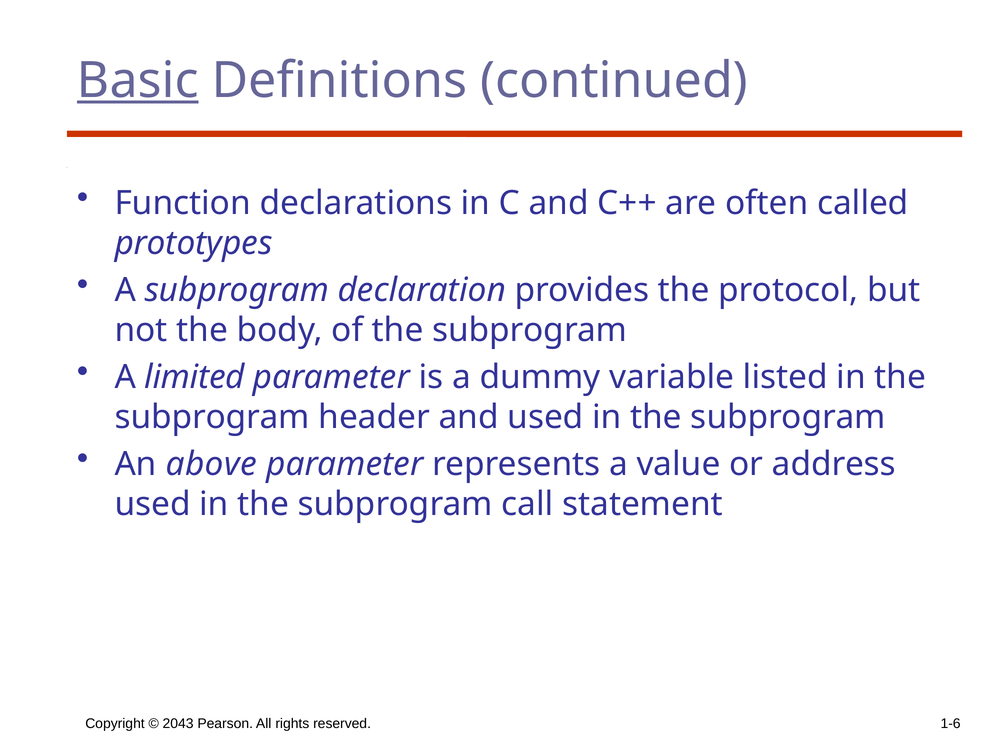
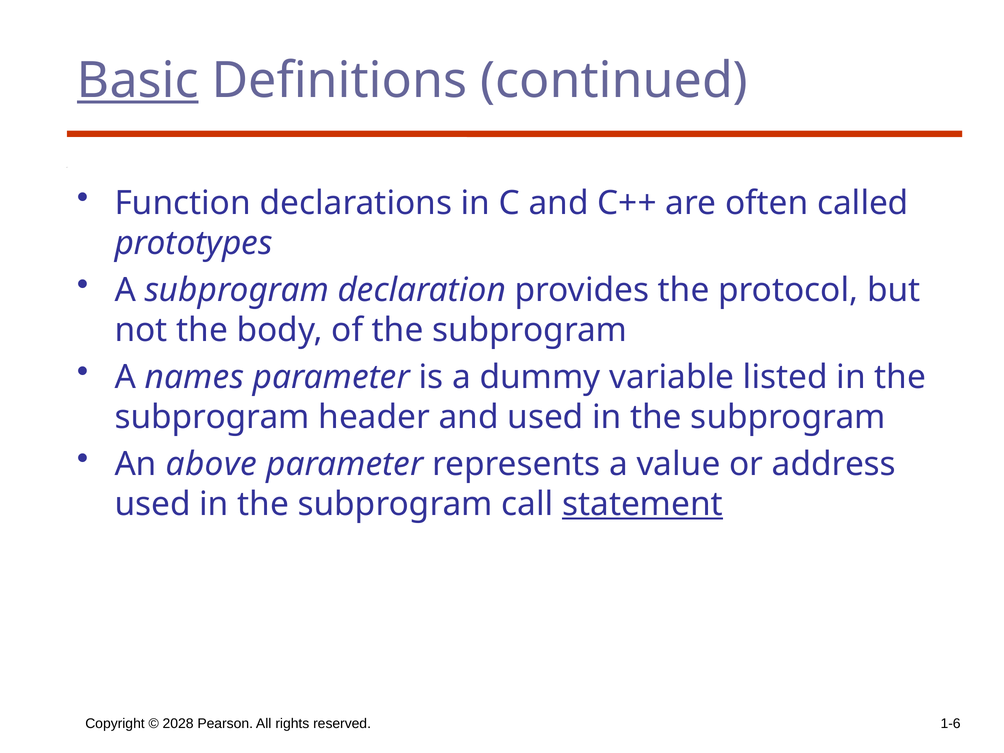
limited: limited -> names (194, 377)
statement underline: none -> present (643, 504)
2043: 2043 -> 2028 (178, 724)
